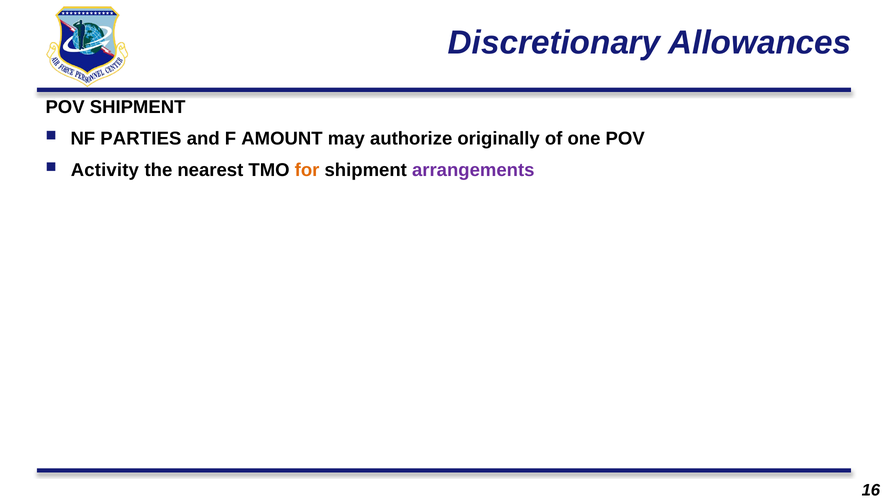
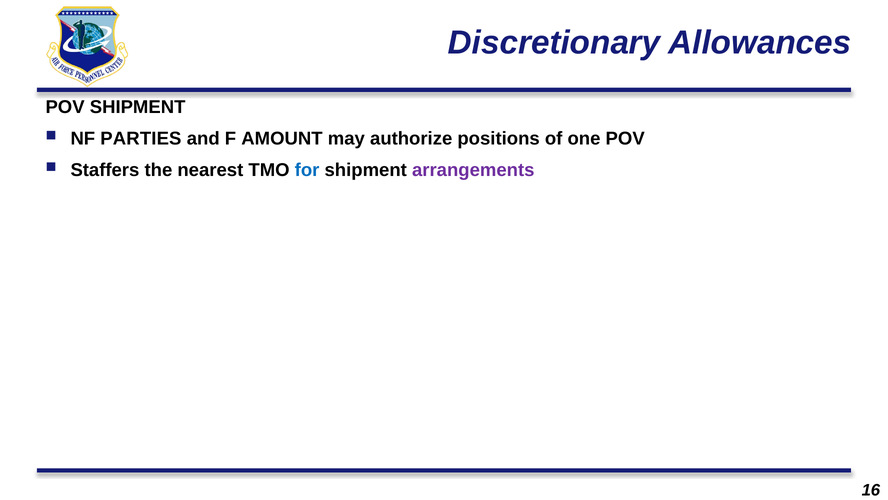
originally: originally -> positions (499, 139)
Activity: Activity -> Staffers (105, 170)
for colour: orange -> blue (307, 170)
